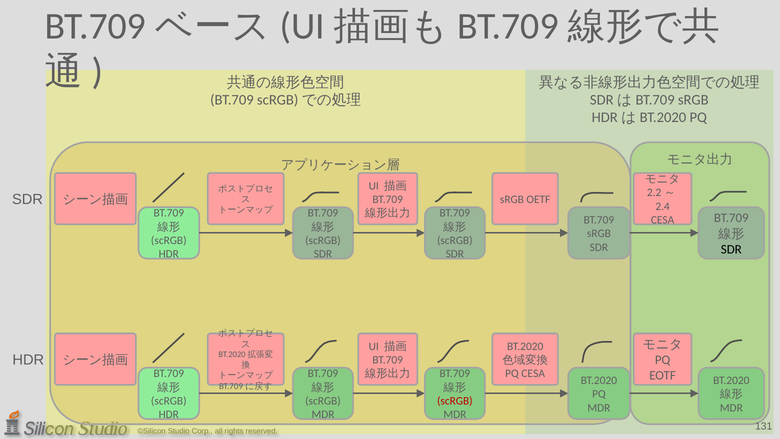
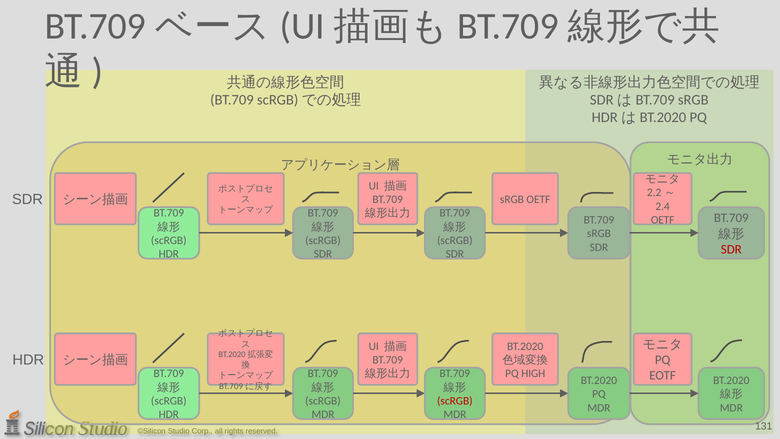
CESA: CESA -> OETF (663, 220)
SDR colour: black -> red (731, 249)
PQ CESA: CESA -> HIGH (533, 373)
